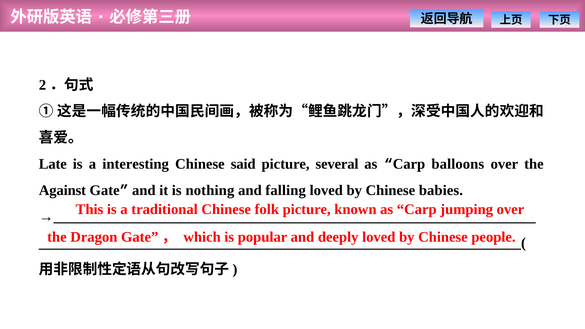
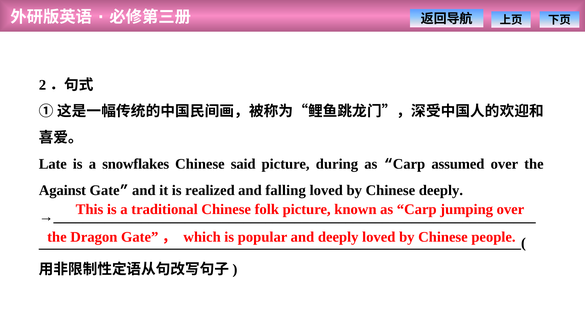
interesting: interesting -> snowflakes (136, 164)
several: several -> during (337, 164)
balloons: balloons -> assumed (458, 164)
nothing: nothing -> realized (210, 190)
Chinese babies: babies -> deeply (441, 190)
